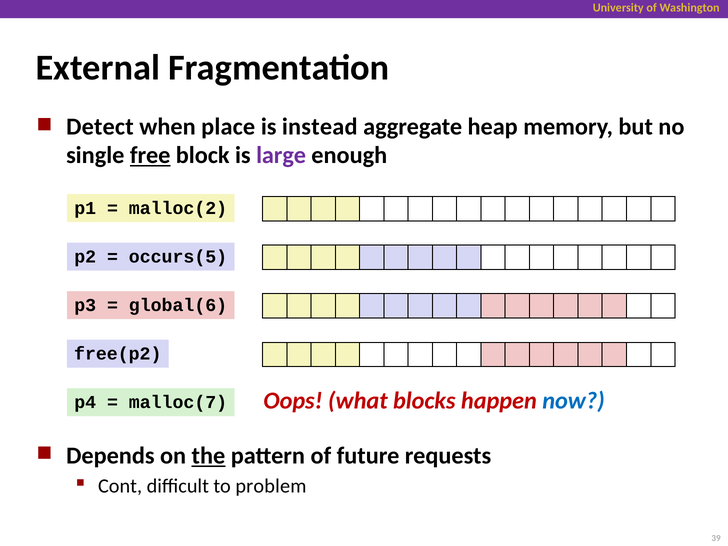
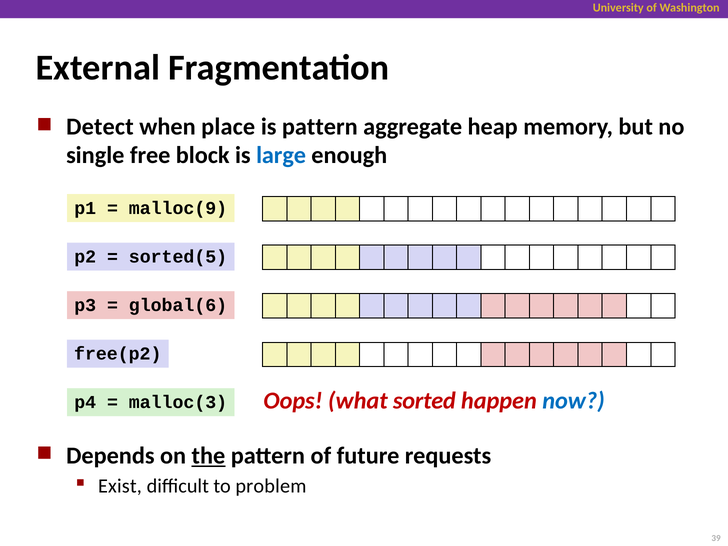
is instead: instead -> pattern (320, 127)
free underline: present -> none (150, 155)
large colour: purple -> blue (281, 155)
malloc(2: malloc(2 -> malloc(9 (178, 208)
occurs(5: occurs(5 -> sorted(5 (178, 257)
malloc(7: malloc(7 -> malloc(3 (178, 402)
blocks: blocks -> sorted (424, 401)
Cont: Cont -> Exist (120, 486)
